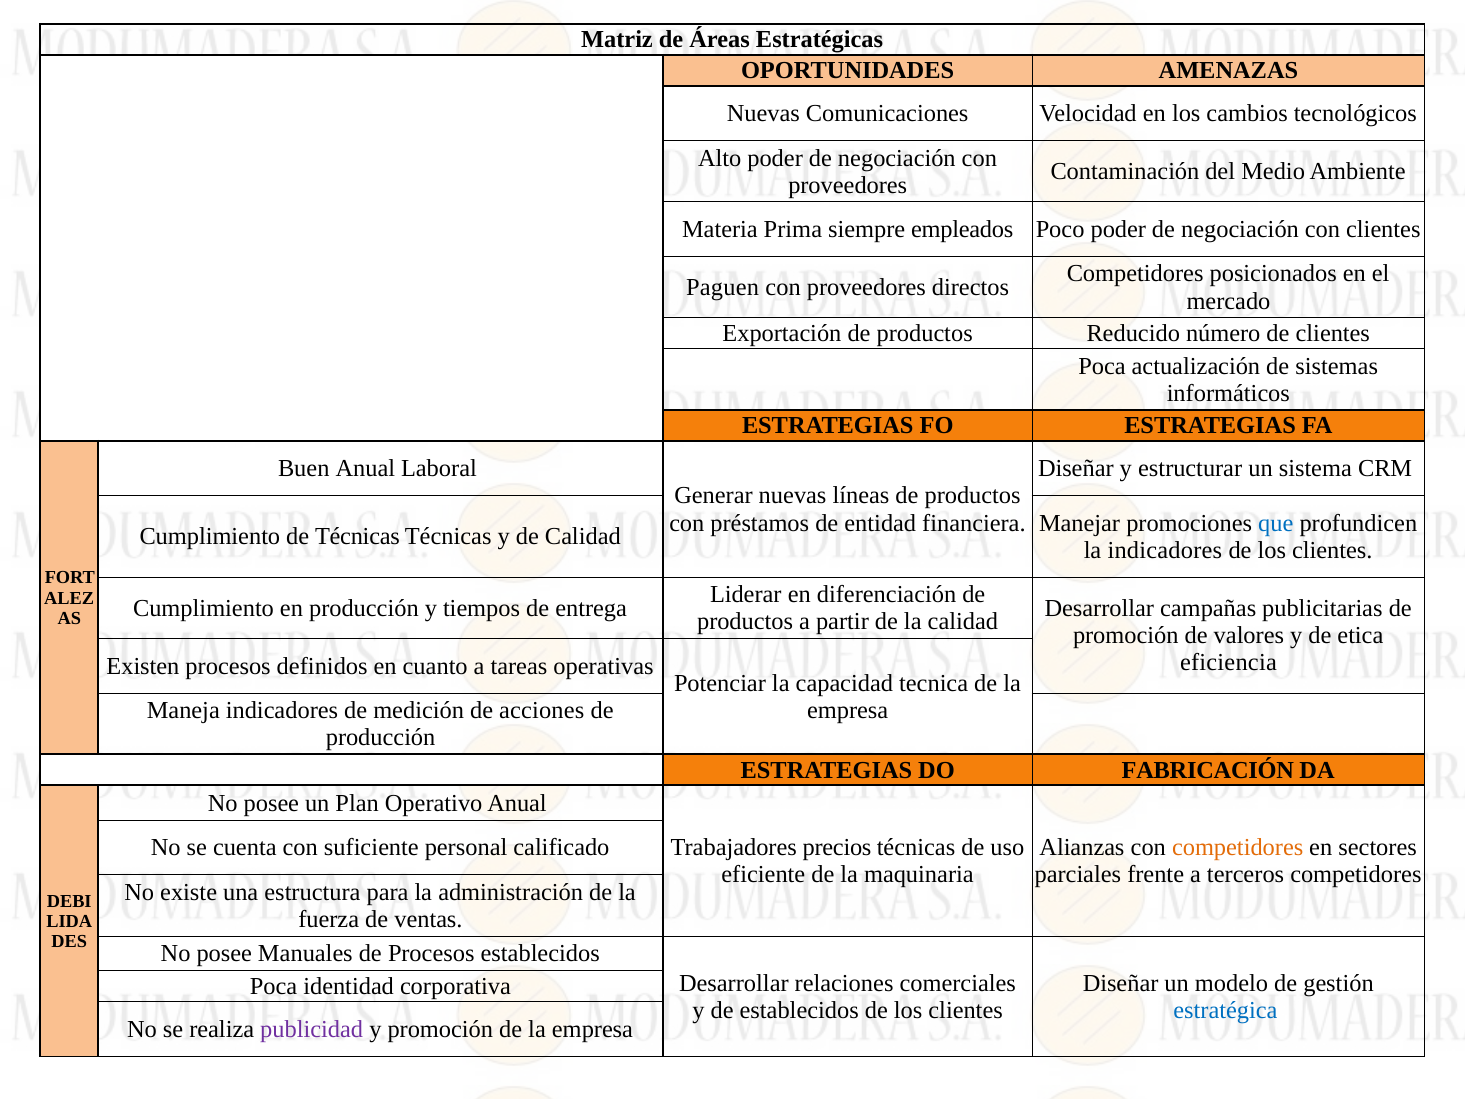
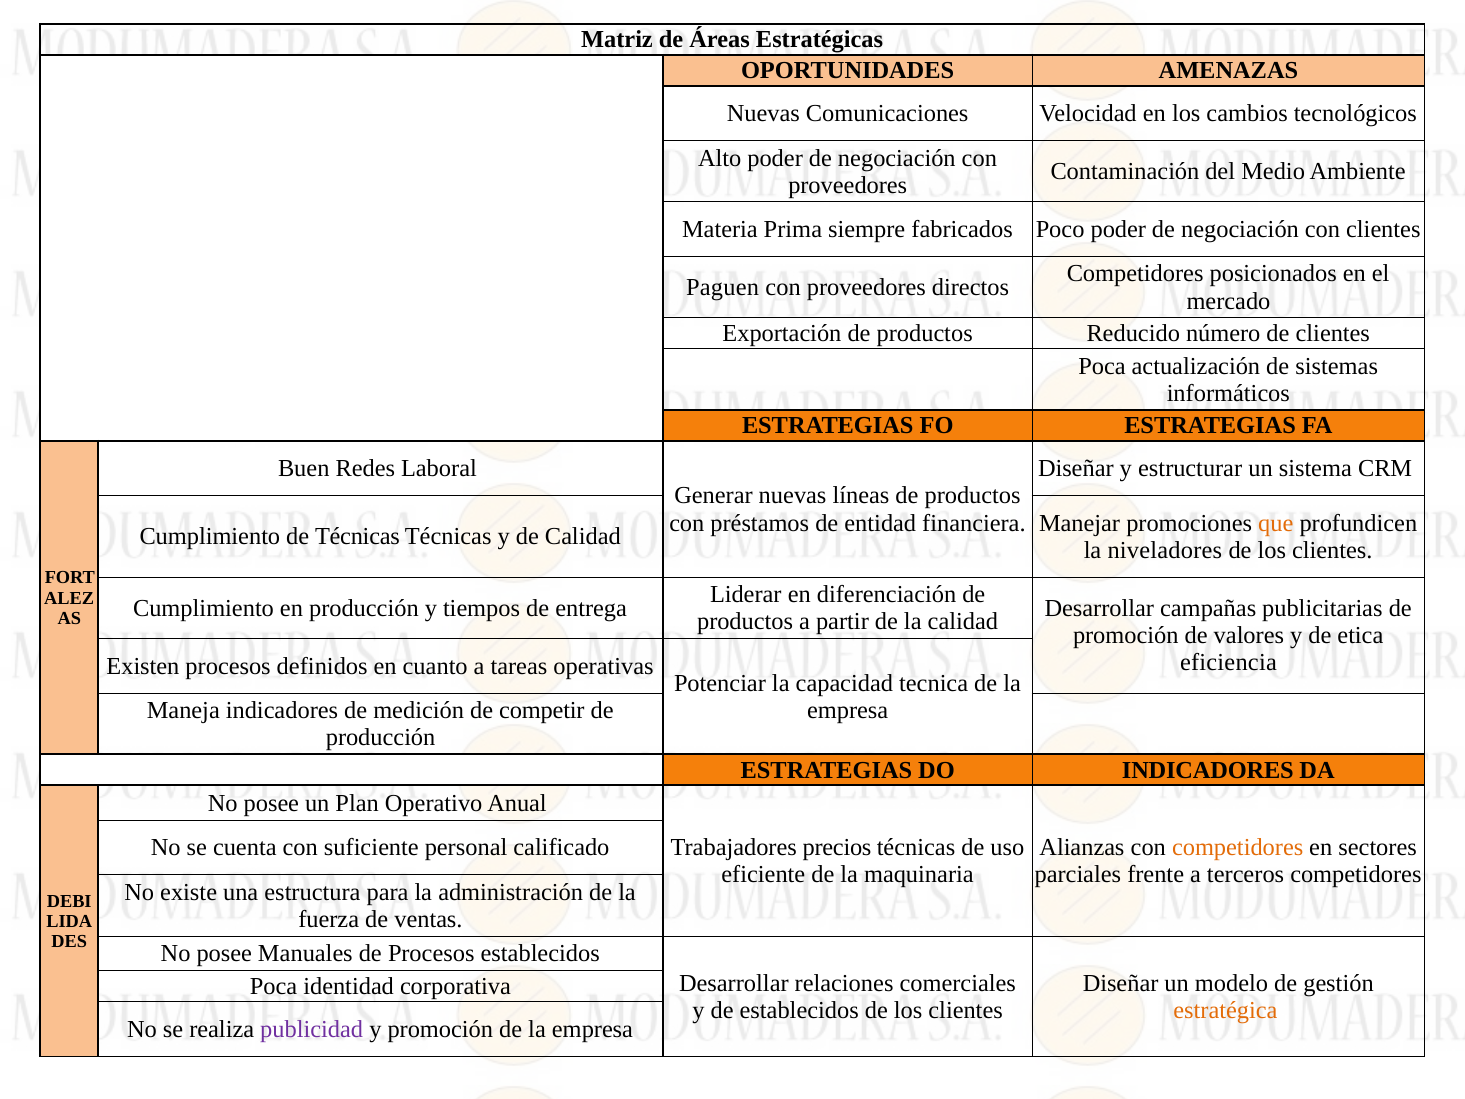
empleados: empleados -> fabricados (962, 229)
Buen Anual: Anual -> Redes (365, 468)
que colour: blue -> orange (1276, 523)
la indicadores: indicadores -> niveladores (1165, 550)
acciones: acciones -> competir (542, 710)
DO FABRICACIÓN: FABRICACIÓN -> INDICADORES (1208, 770)
estratégica colour: blue -> orange (1225, 1010)
